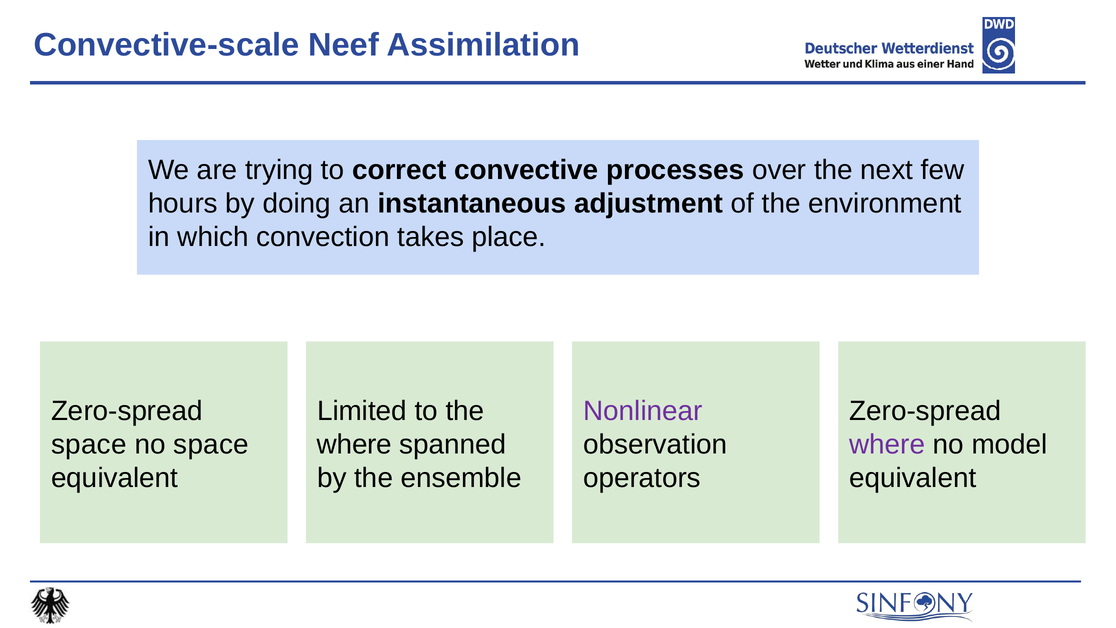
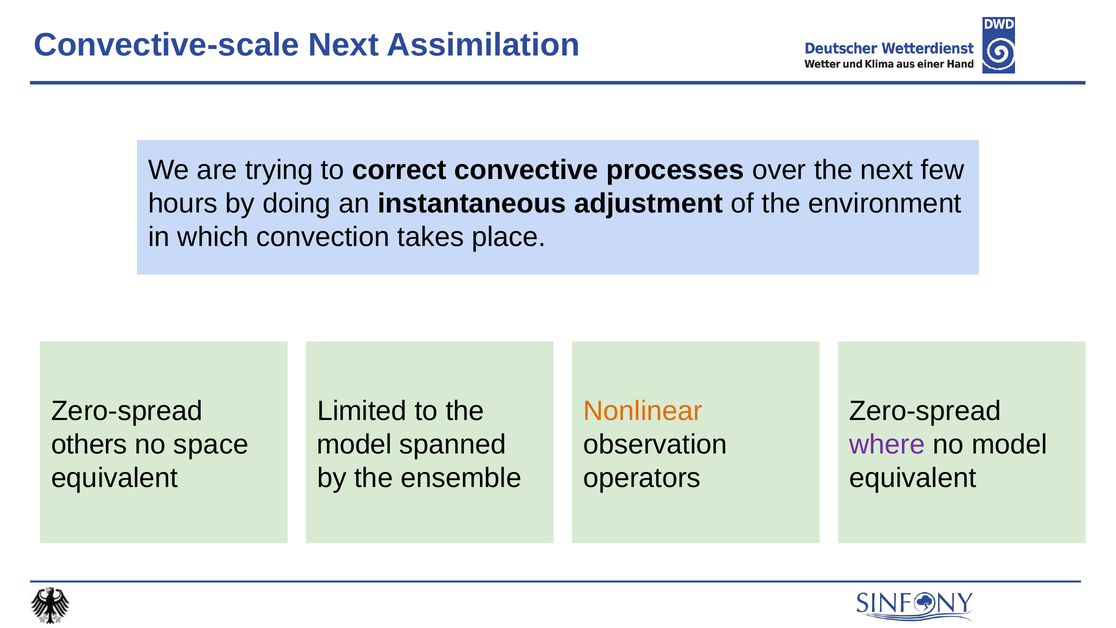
Convective-scale Neef: Neef -> Next (344, 45)
Nonlinear colour: purple -> orange (643, 411)
space: space -> others (89, 444)
where: where -> model (354, 444)
